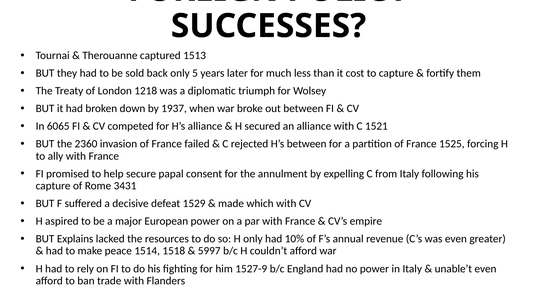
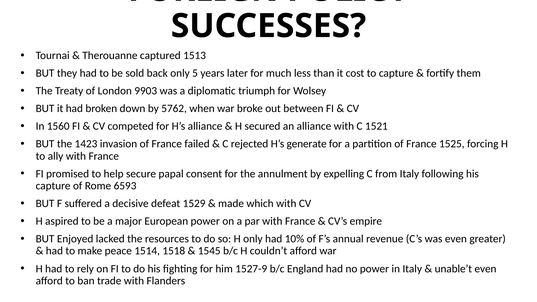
1218: 1218 -> 9903 (146, 91)
1937: 1937 -> 5762 (174, 109)
6065: 6065 -> 1560 (58, 126)
2360: 2360 -> 1423 (86, 144)
H’s between: between -> generate (307, 144)
3431: 3431 -> 6593 (125, 186)
Explains: Explains -> Enjoyed (75, 239)
5997: 5997 -> 1545 (209, 251)
